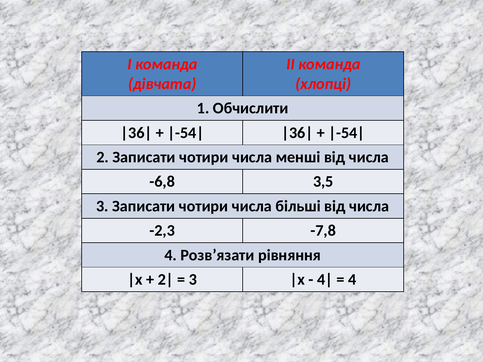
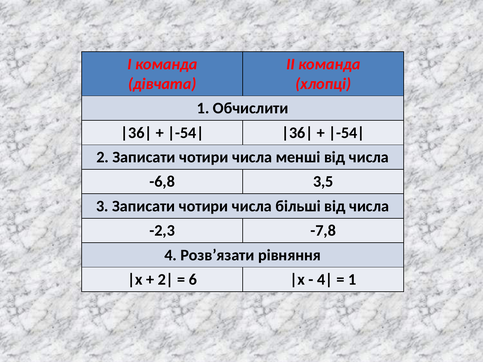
3: 3 -> 6 (193, 280)
4: 4 -> 1 (352, 280)
